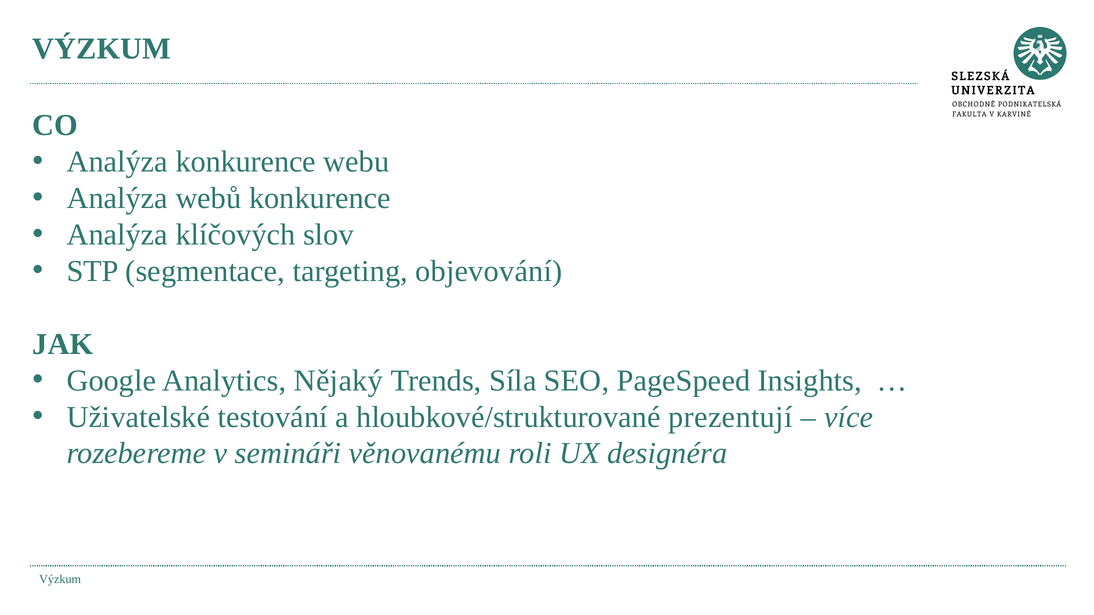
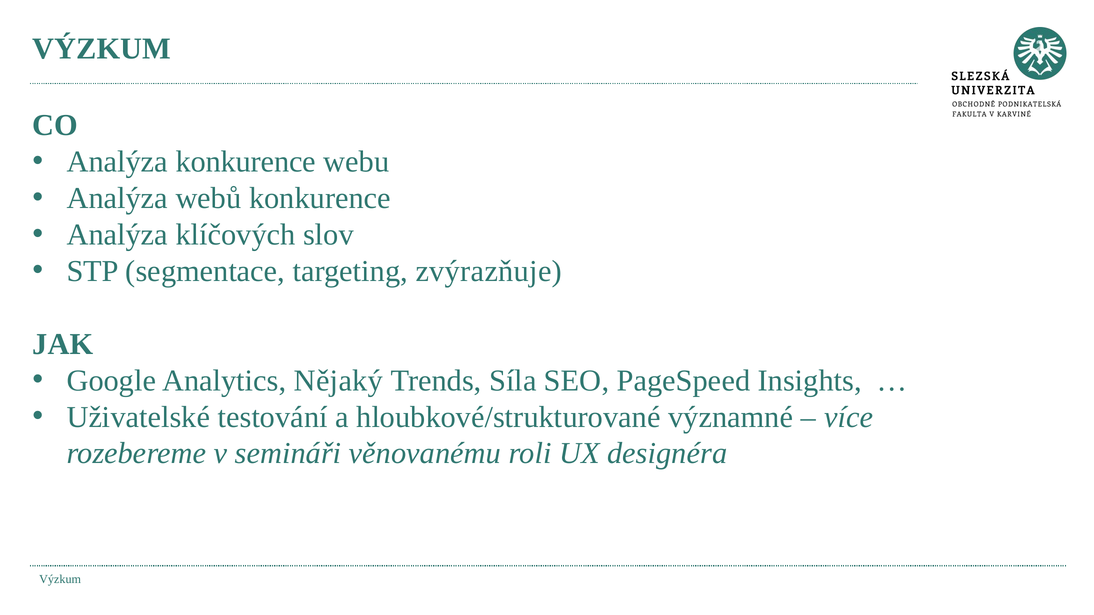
objevování: objevování -> zvýrazňuje (489, 271)
prezentují: prezentují -> významné (731, 417)
